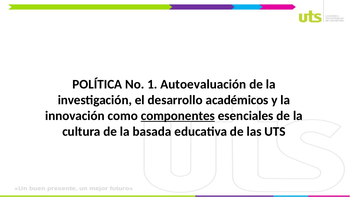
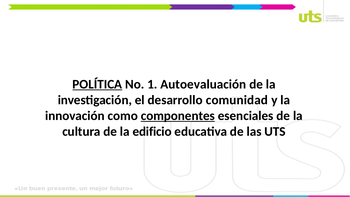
POLÍTICA underline: none -> present (97, 84)
académicos: académicos -> comunidad (237, 100)
basada: basada -> edificio (152, 131)
